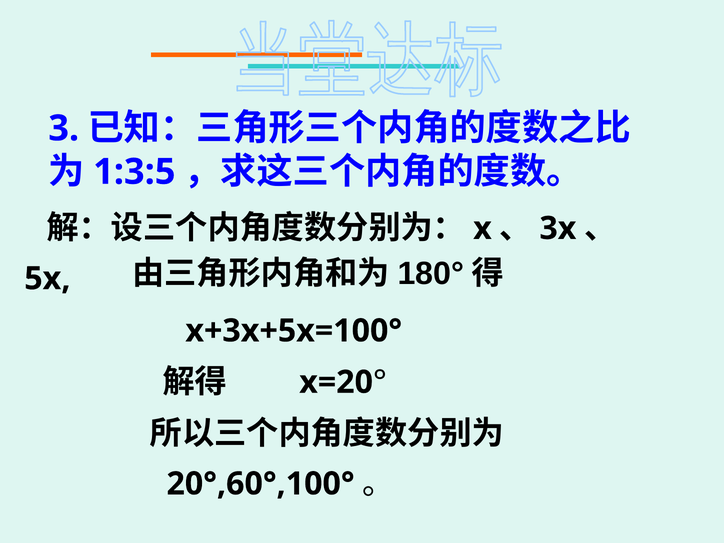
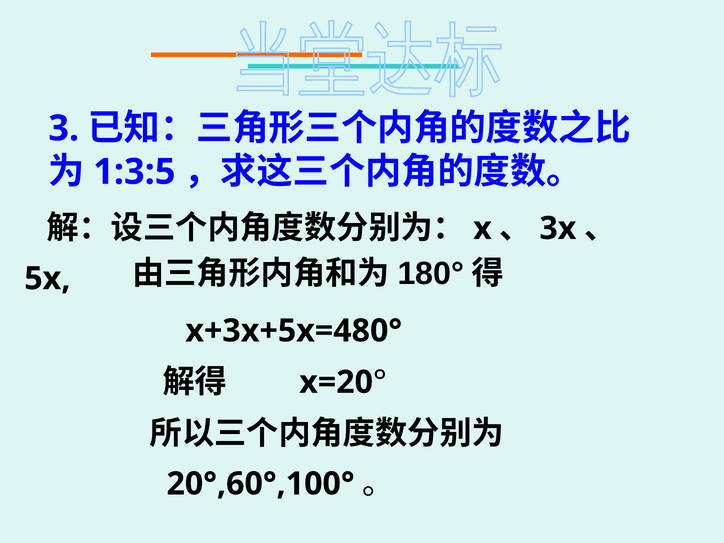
x+3x+5x=100°: x+3x+5x=100° -> x+3x+5x=480° (294, 331)
